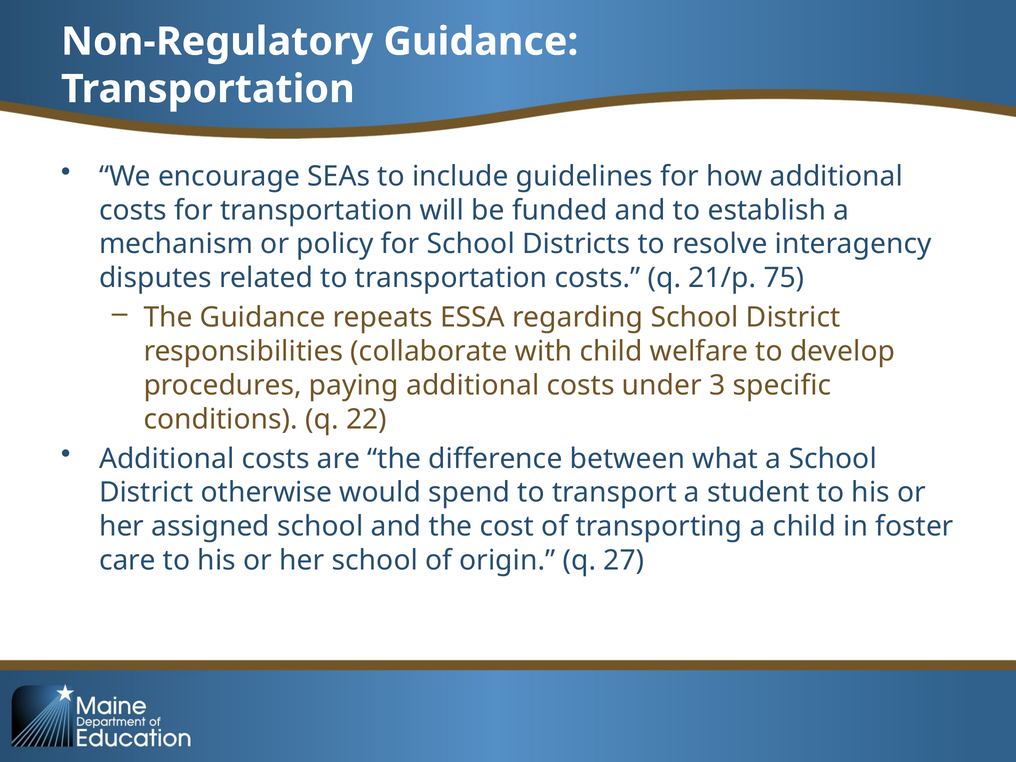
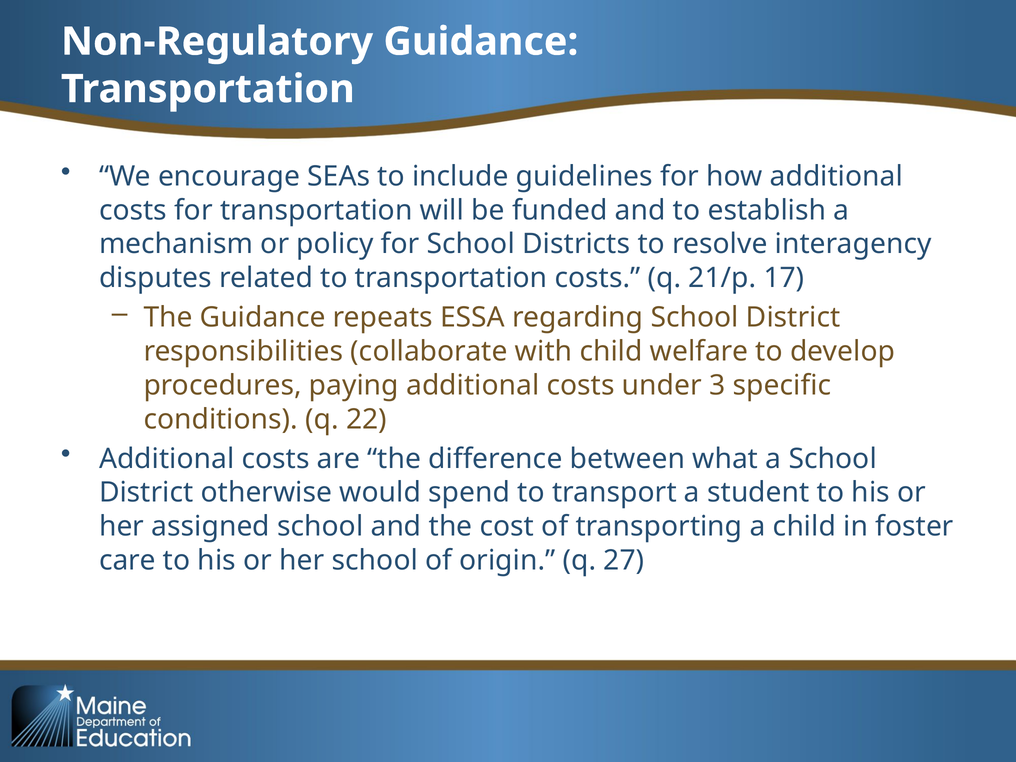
75: 75 -> 17 (784, 278)
